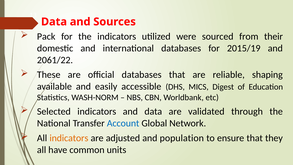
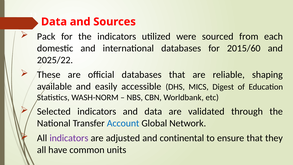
their: their -> each (273, 36)
2015/19: 2015/19 -> 2015/60 (244, 48)
2061/22: 2061/22 -> 2025/22 (55, 60)
indicators colour: orange -> purple (69, 138)
population: population -> continental (182, 138)
